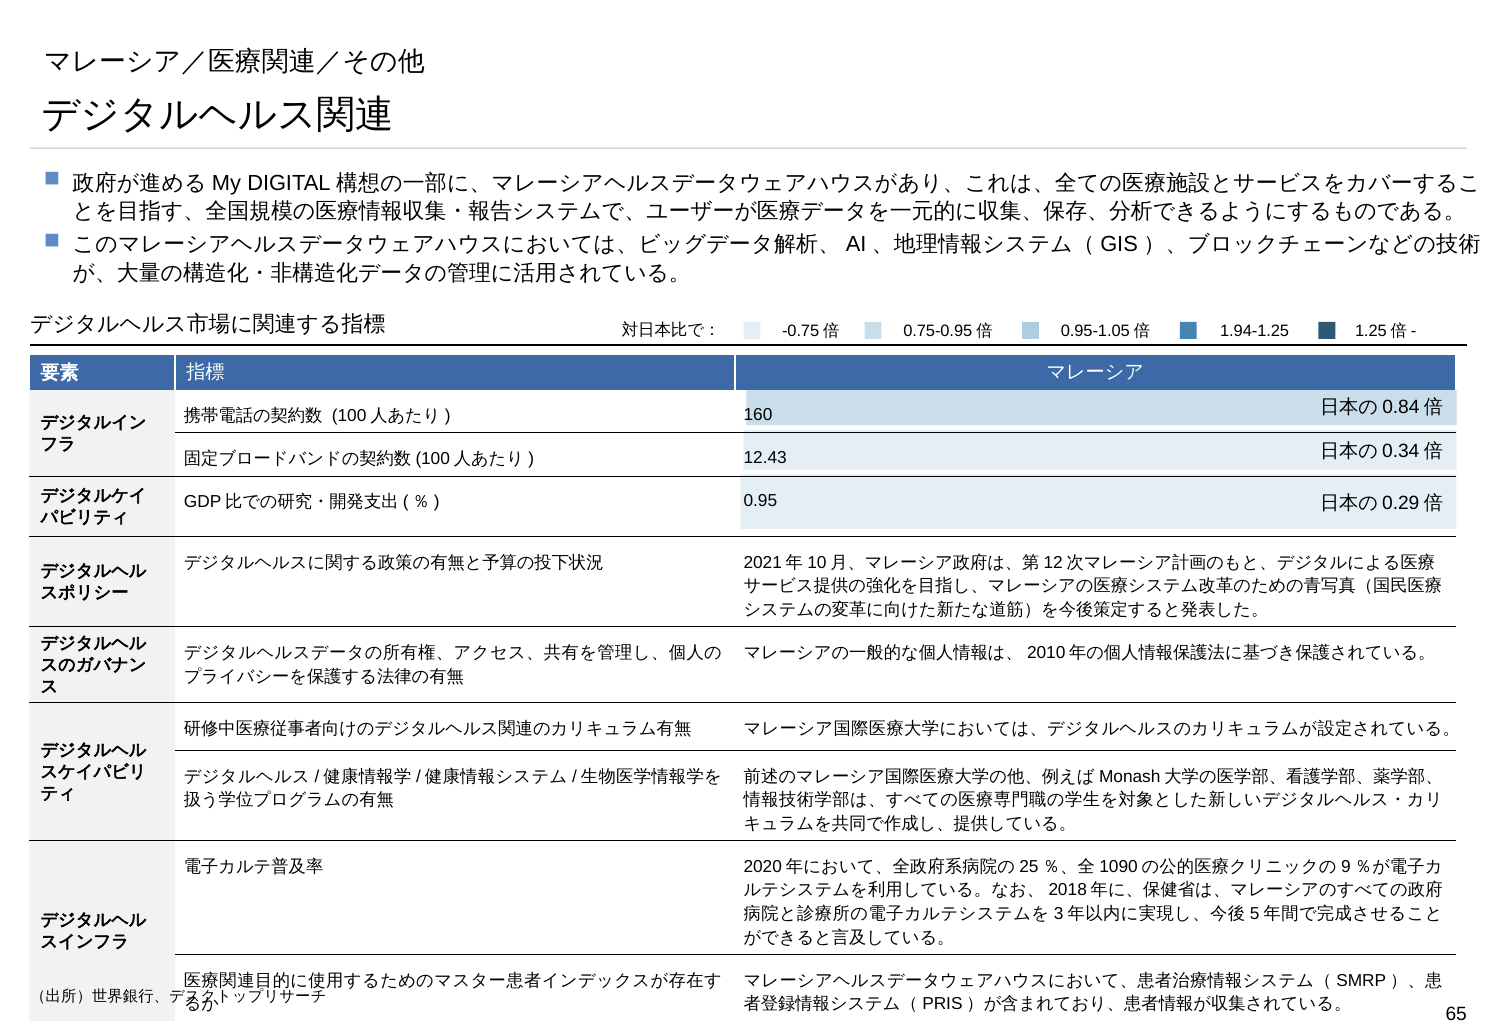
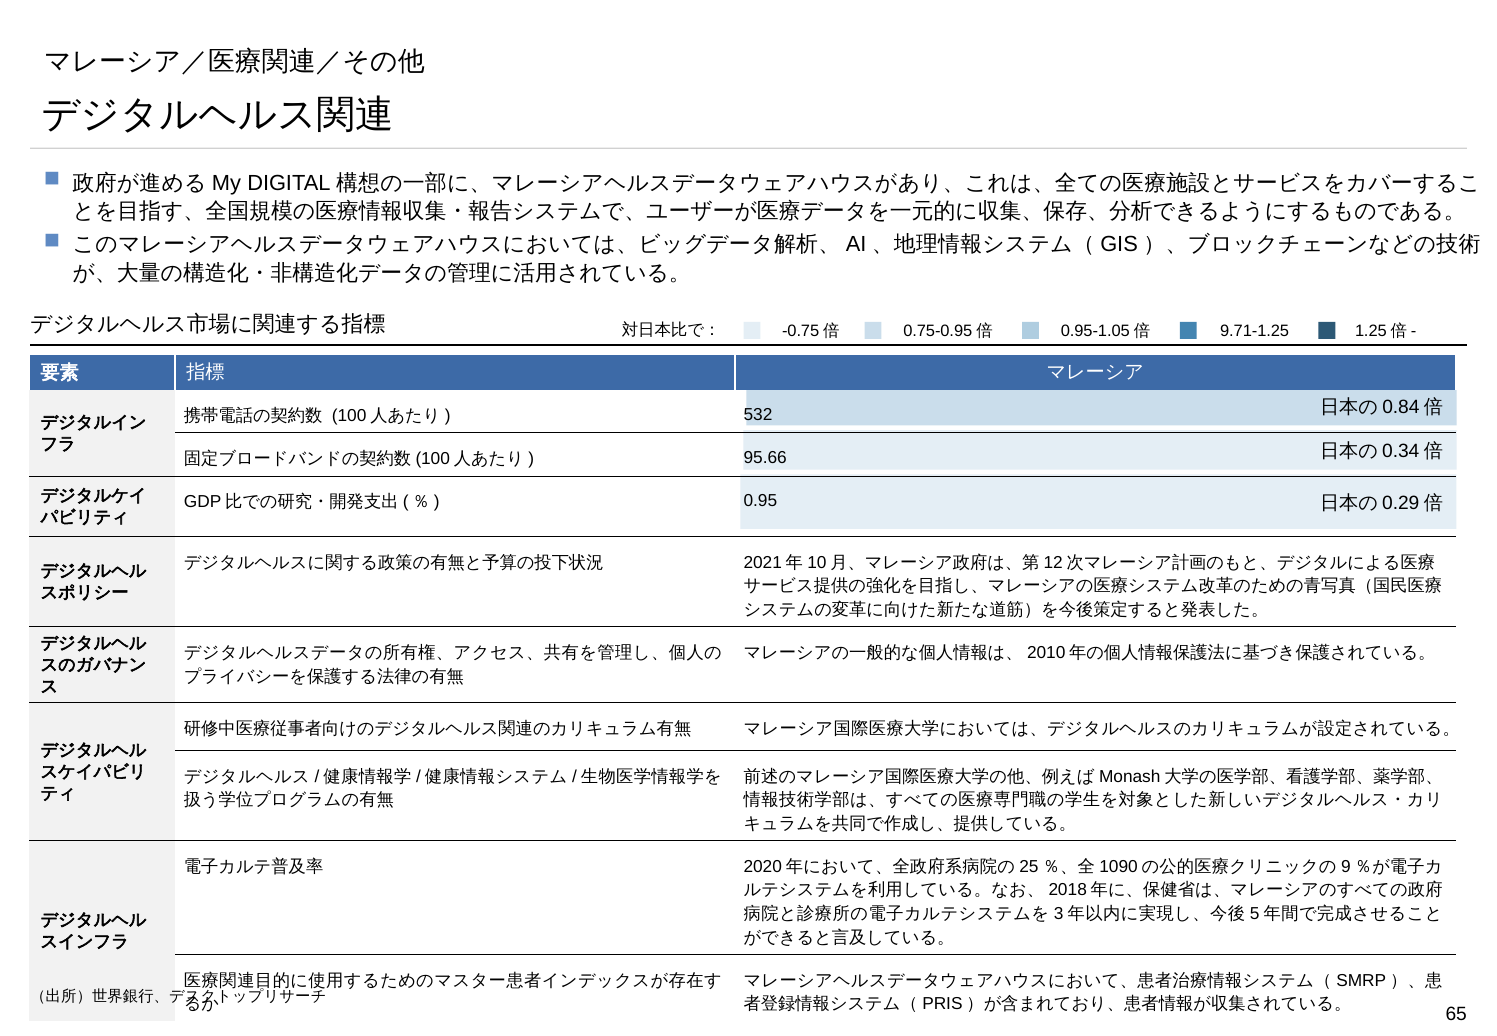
1.94-1.25: 1.94-1.25 -> 9.71-1.25 (1255, 332)
160: 160 -> 532 (758, 415)
12.43: 12.43 -> 95.66 (765, 458)
